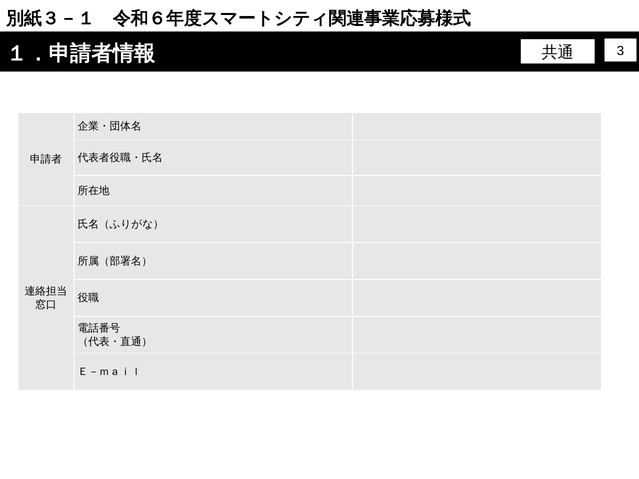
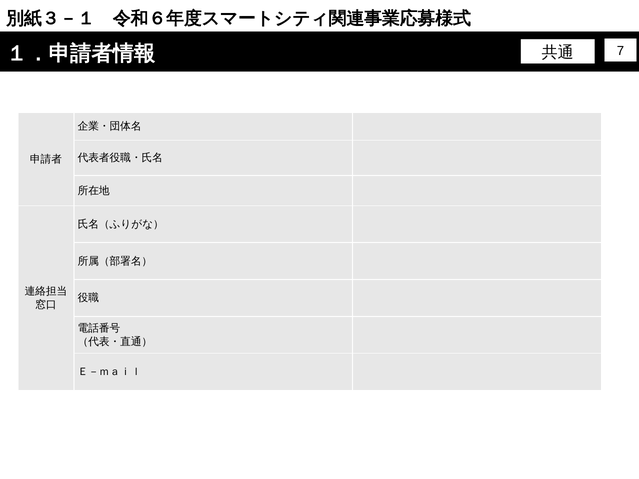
3: 3 -> 7 (620, 51)
